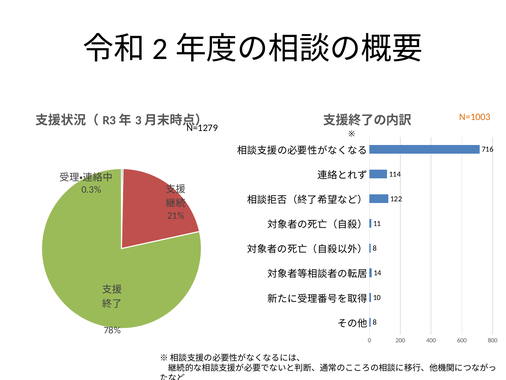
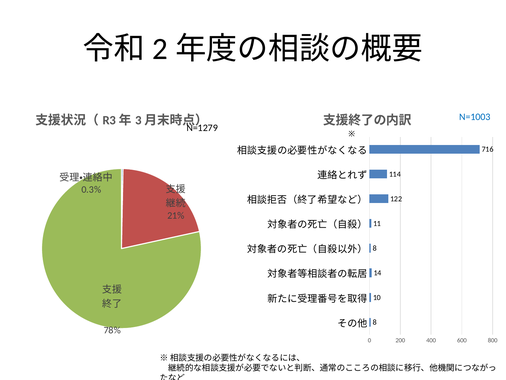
N=1003 colour: orange -> blue (475, 117)
